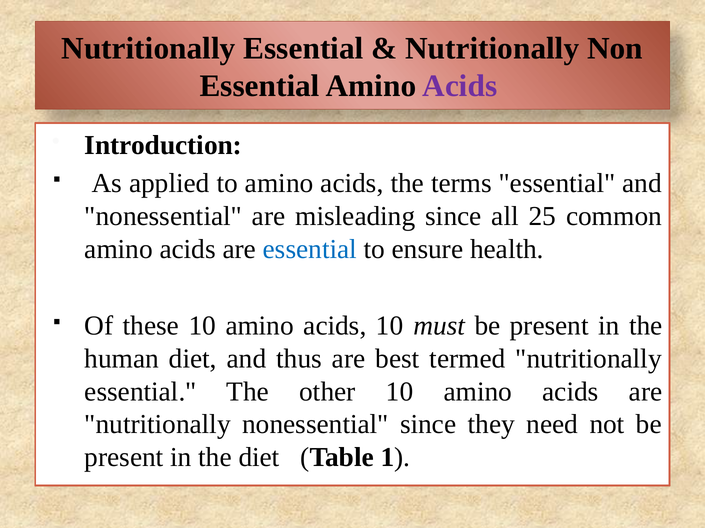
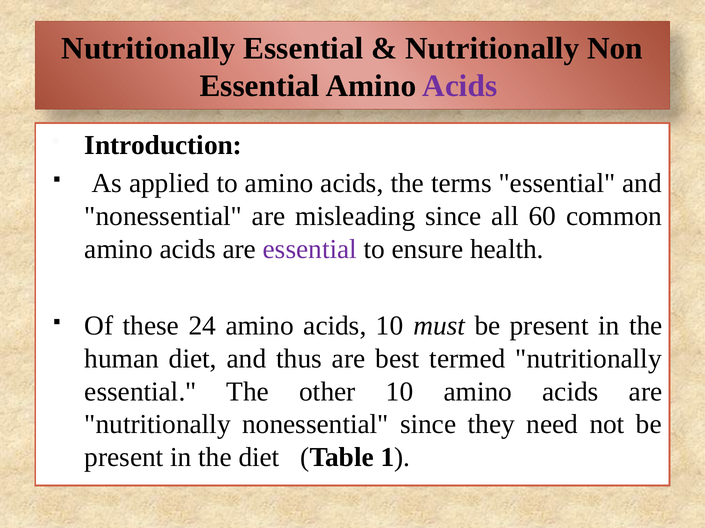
25: 25 -> 60 (542, 217)
essential colour: blue -> purple (310, 249)
these 10: 10 -> 24 (202, 326)
